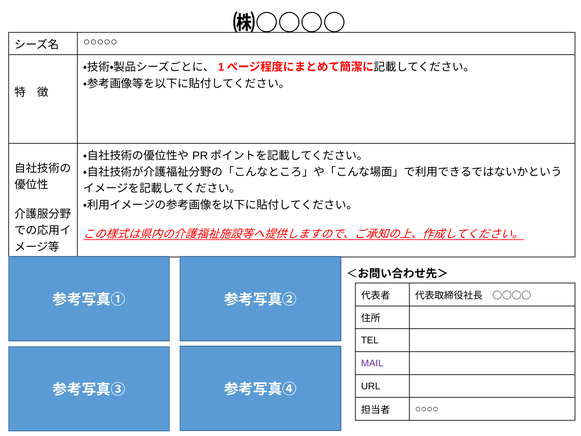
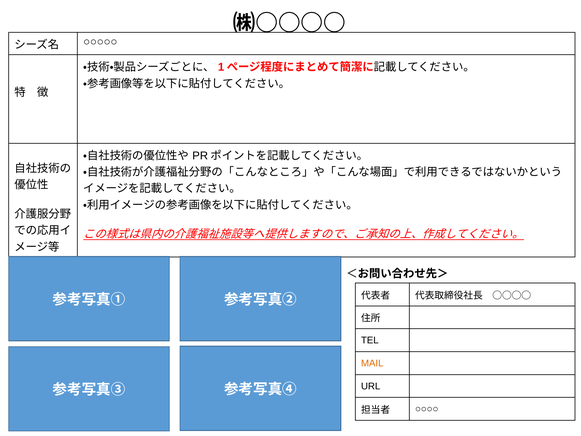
MAIL colour: purple -> orange (372, 363)
